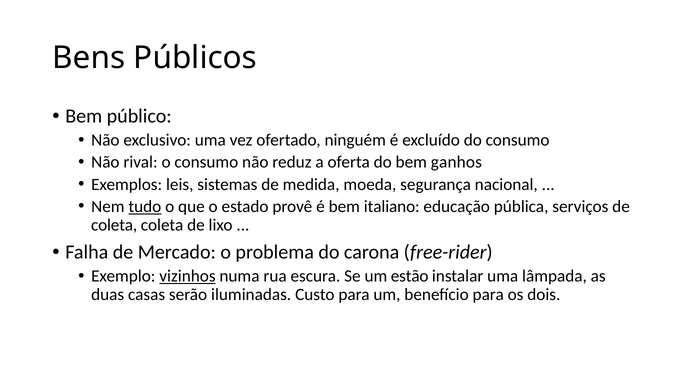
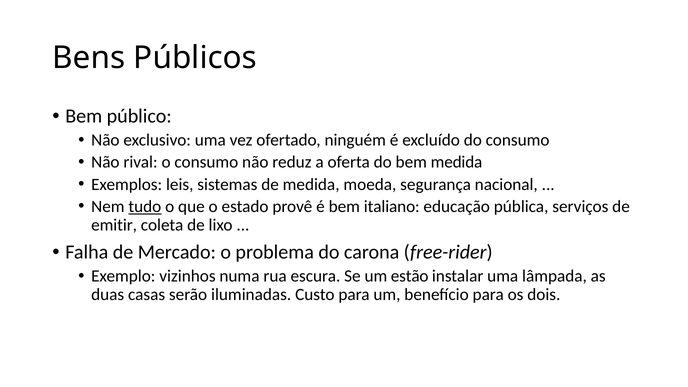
bem ganhos: ganhos -> medida (457, 162)
coleta: coleta -> emitir (114, 225)
vizinhos underline: present -> none (187, 276)
